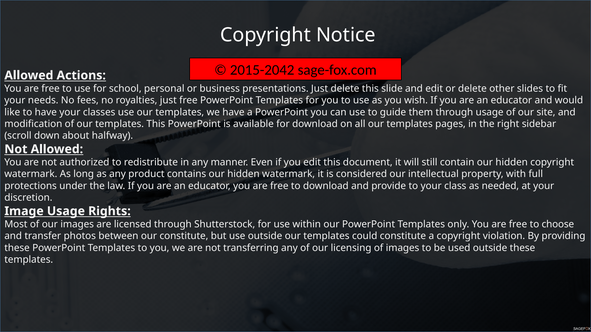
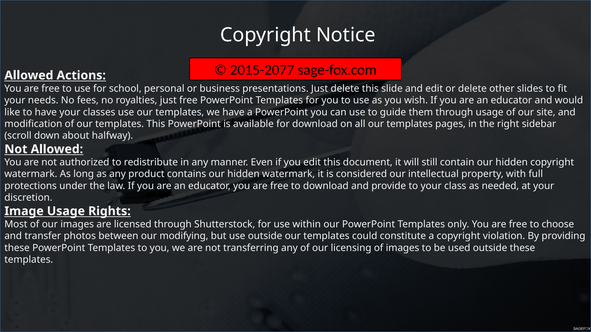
2015-2042: 2015-2042 -> 2015-2077 (262, 70)
our constitute: constitute -> modifying (184, 236)
